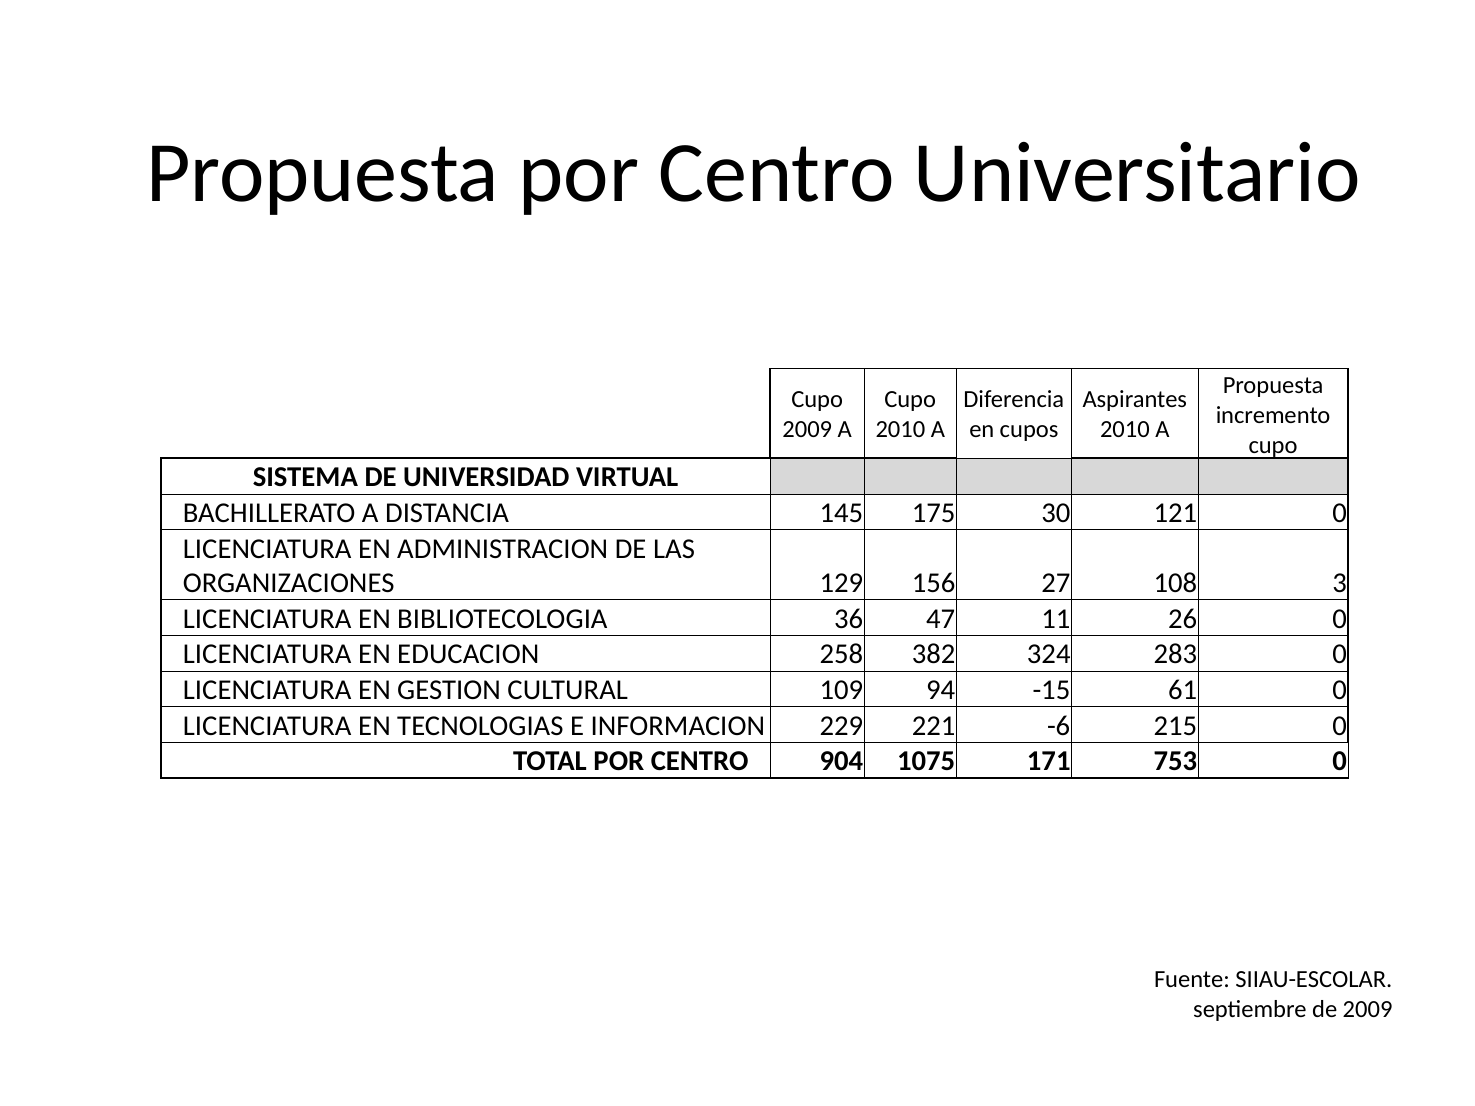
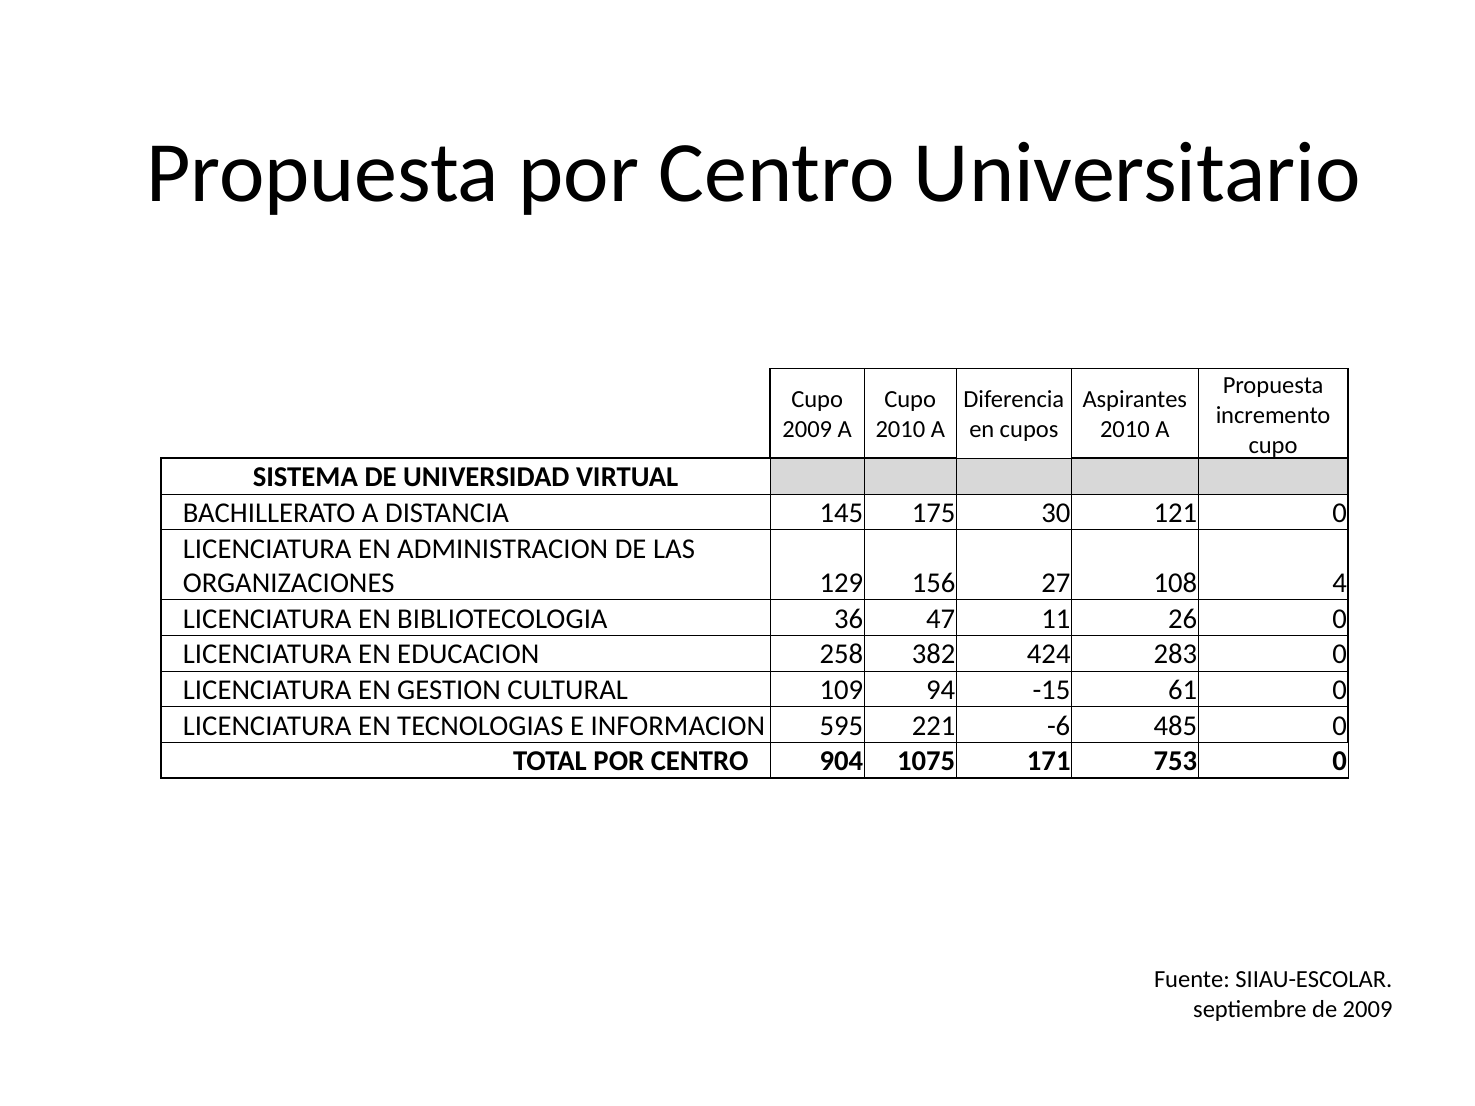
3: 3 -> 4 (1340, 583)
324: 324 -> 424 (1049, 654)
229: 229 -> 595 (841, 726)
215: 215 -> 485 (1175, 726)
